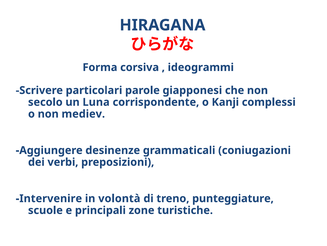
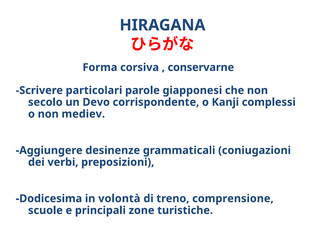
ideogrammi: ideogrammi -> conservarne (201, 67)
Luna: Luna -> Devo (96, 102)
Intervenire: Intervenire -> Dodicesima (49, 198)
punteggiature: punteggiature -> comprensione (233, 198)
